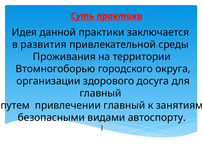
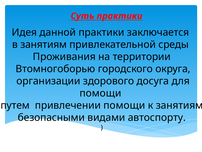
в развития: развития -> занятиям (44, 44)
главный: главный -> помощи (100, 93)
привлечении главный: главный -> помощи (124, 105)
